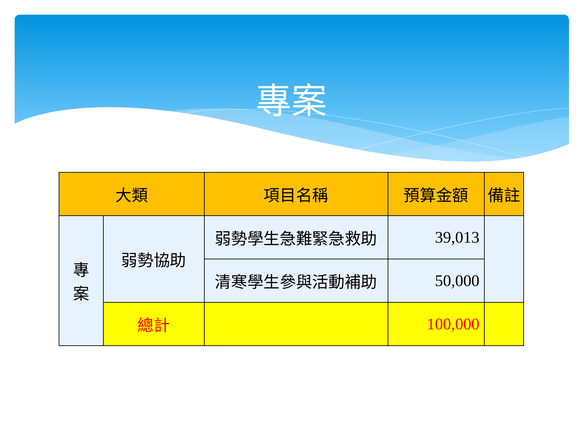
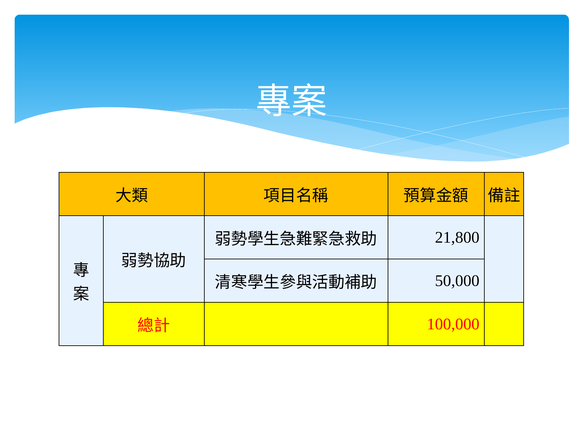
39,013: 39,013 -> 21,800 (457, 237)
